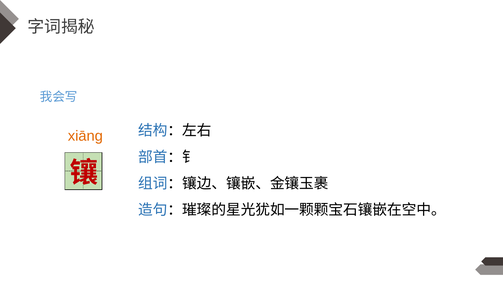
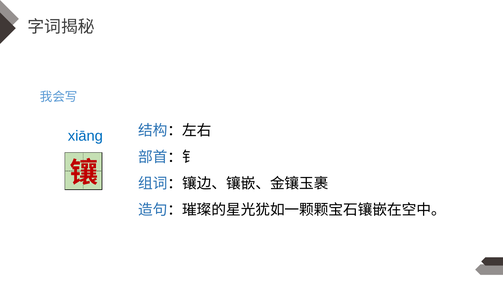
xiāng colour: orange -> blue (85, 136)
